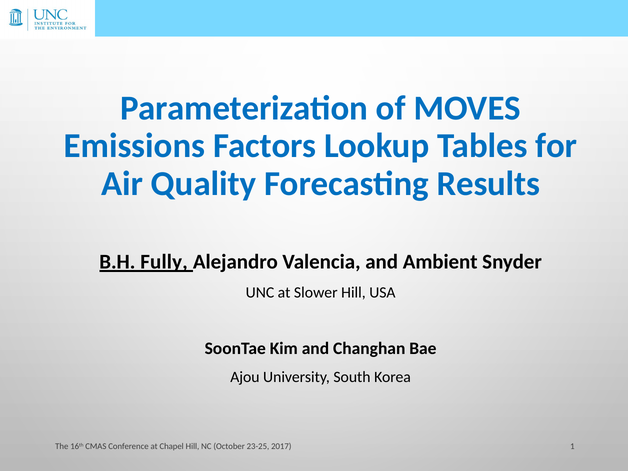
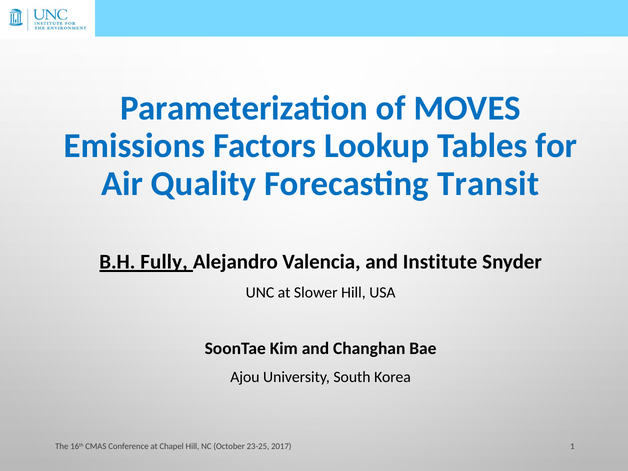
Results: Results -> Transit (488, 184)
Ambient: Ambient -> Institute (440, 262)
